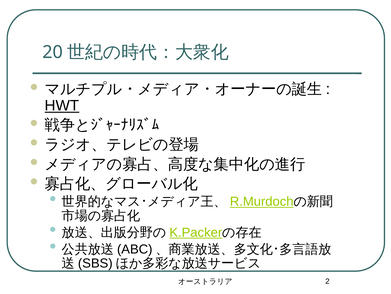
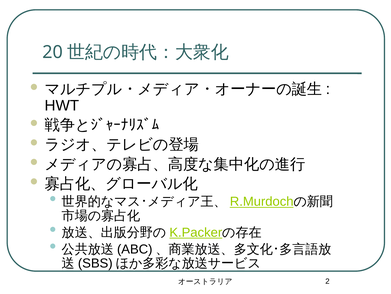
HWT underline: present -> none (62, 105)
